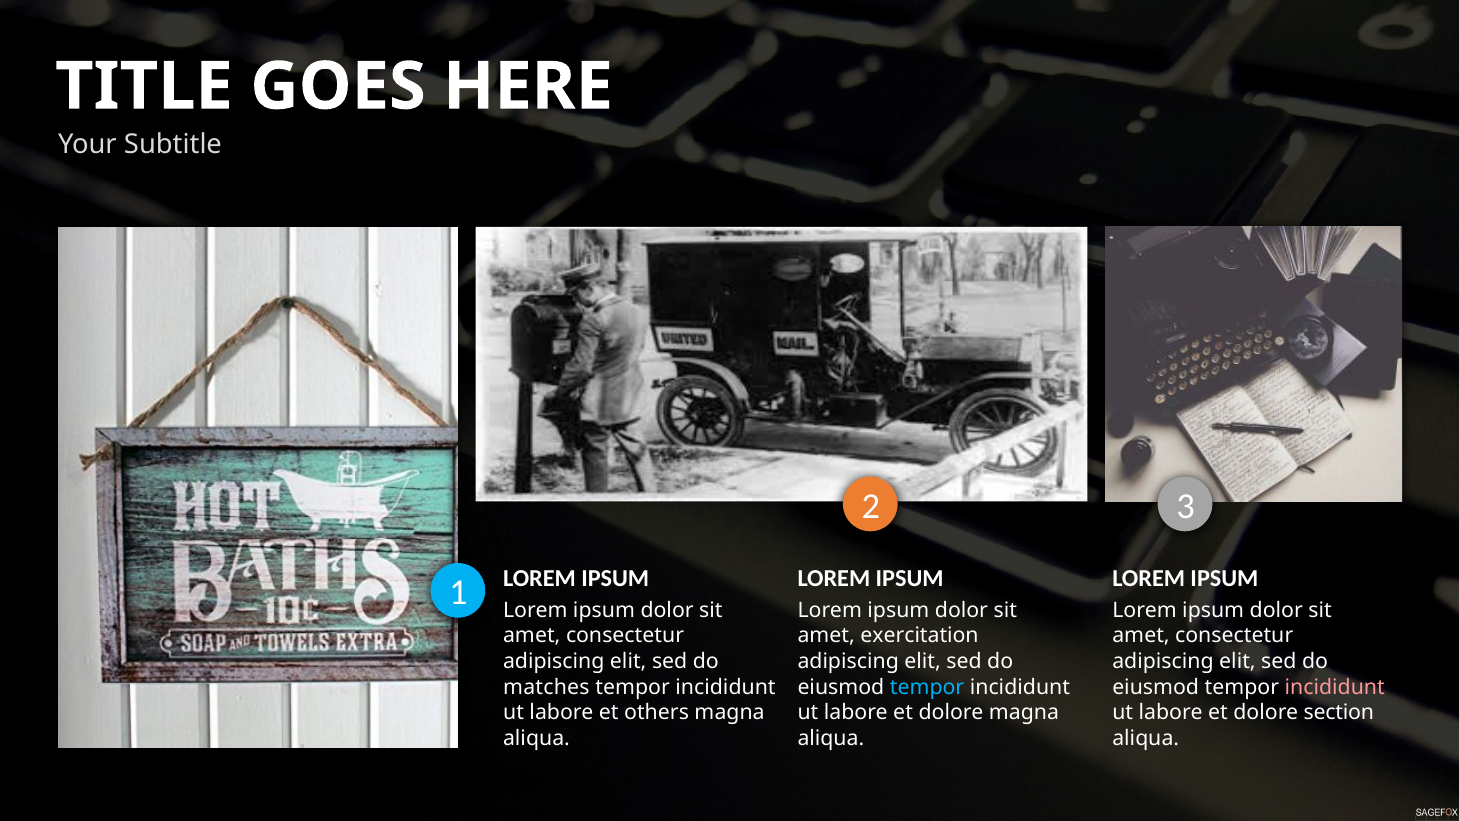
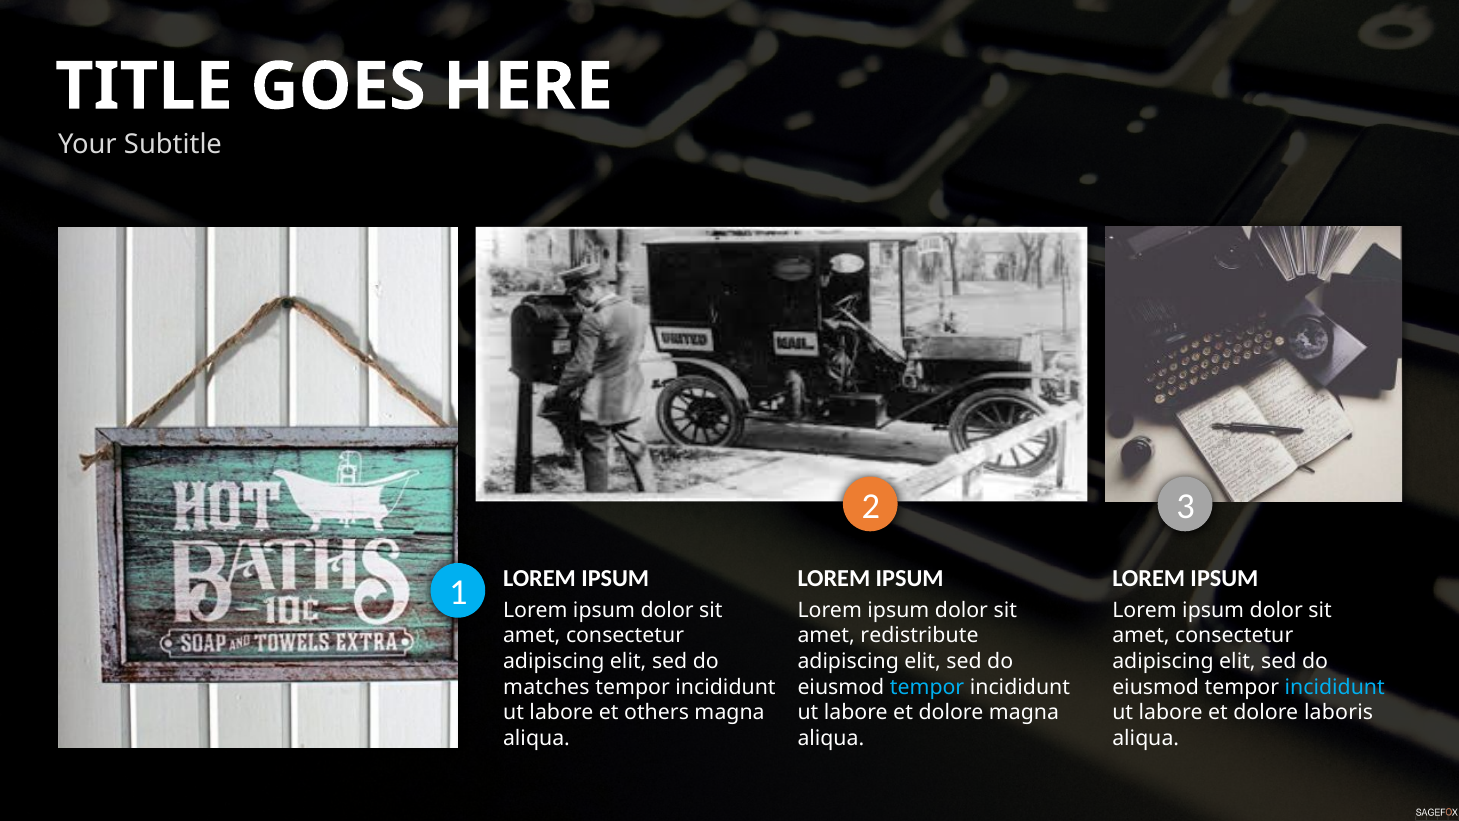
exercitation: exercitation -> redistribute (919, 636)
incididunt colour: pink -> light blue (1335, 687)
section: section -> laboris (1339, 712)
